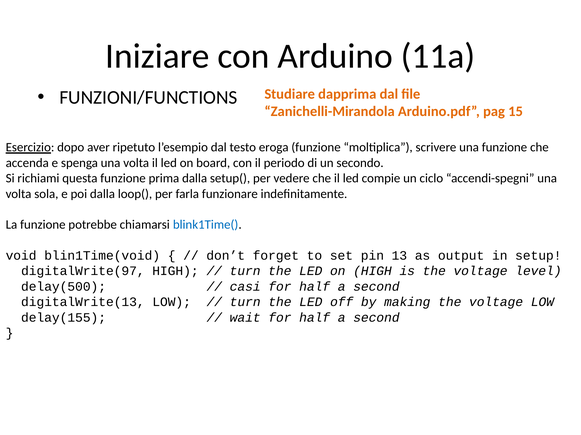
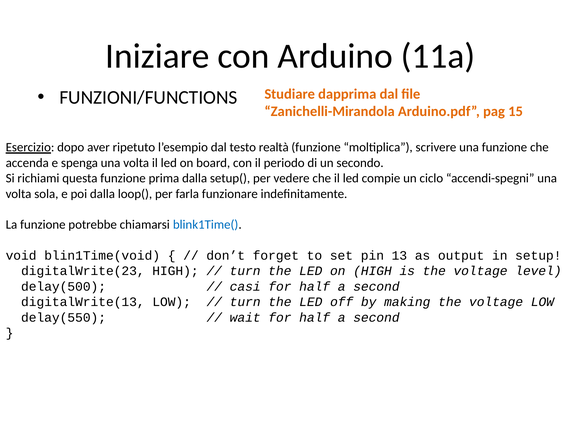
eroga: eroga -> realtà (274, 148)
digitalWrite(97: digitalWrite(97 -> digitalWrite(23 (83, 272)
delay(155: delay(155 -> delay(550 (64, 318)
